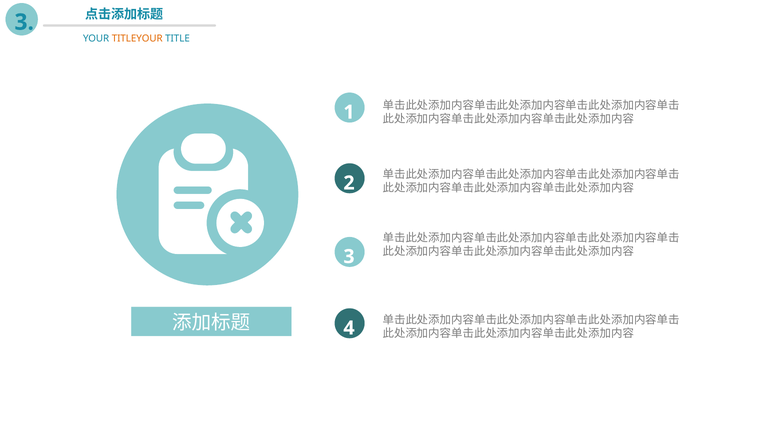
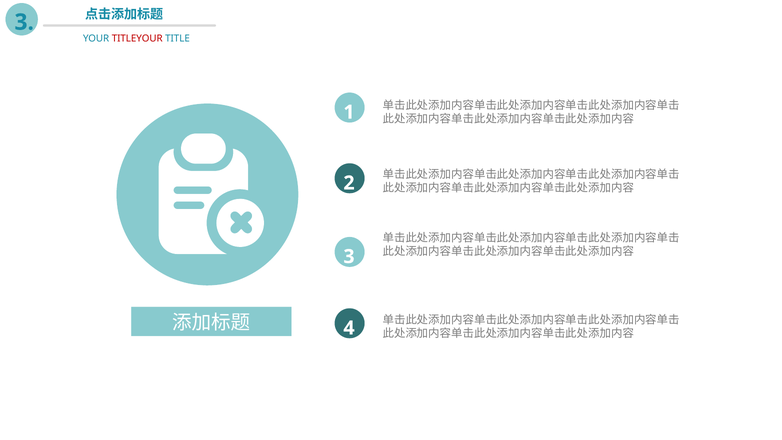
TITLEYOUR colour: orange -> red (137, 38)
